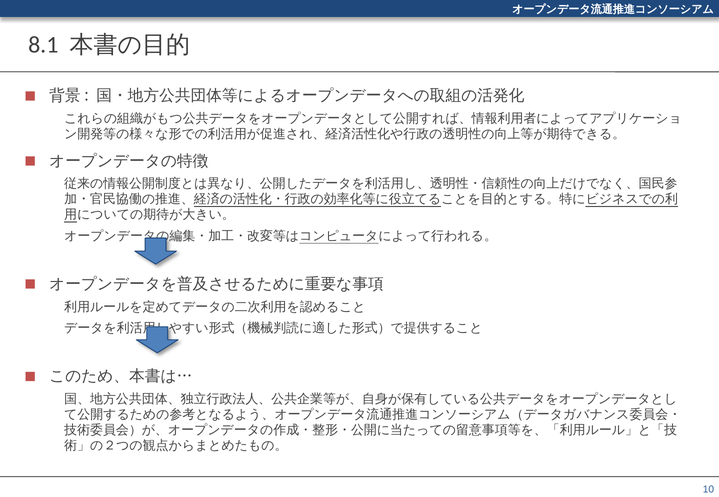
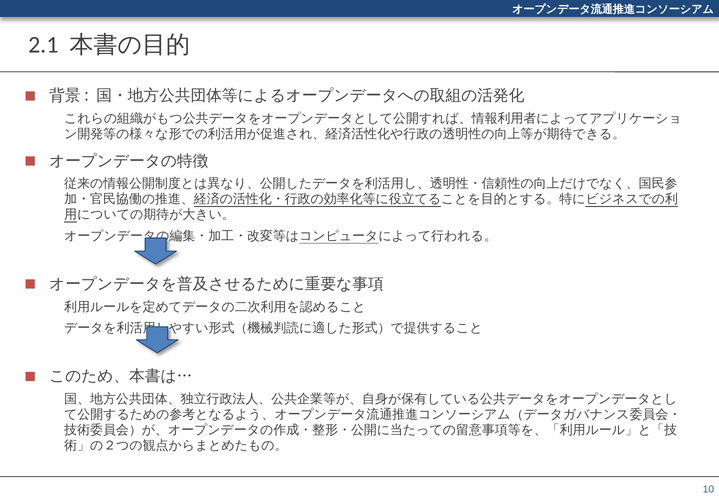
8.1: 8.1 -> 2.1 (43, 45)
